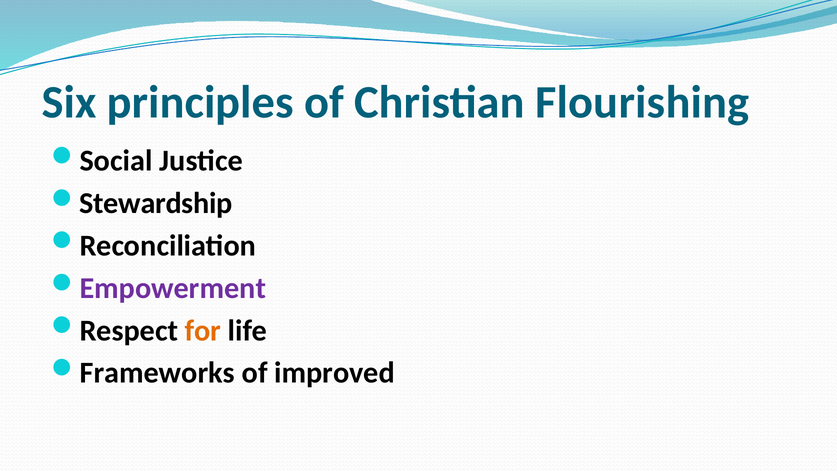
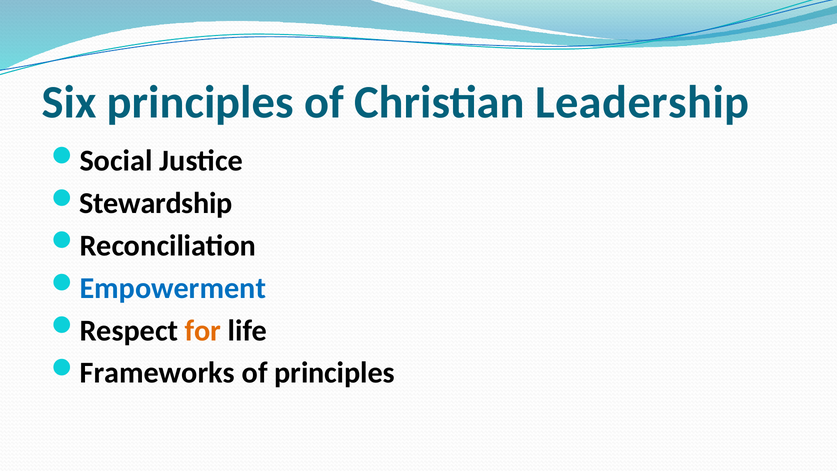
Flourishing: Flourishing -> Leadership (642, 102)
Empowerment colour: purple -> blue (173, 288)
of improved: improved -> principles (335, 373)
